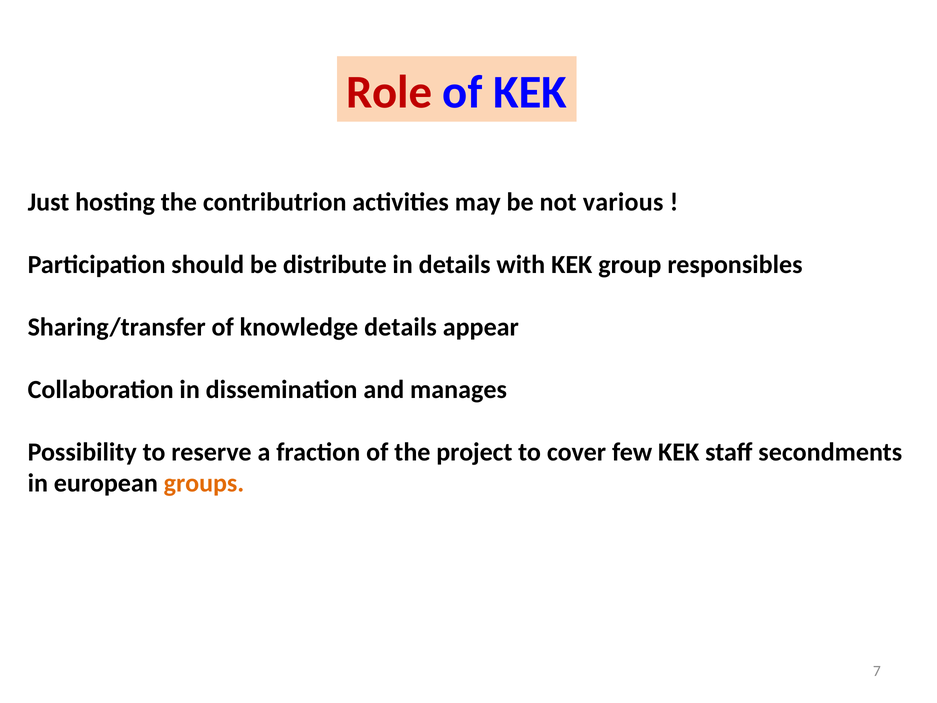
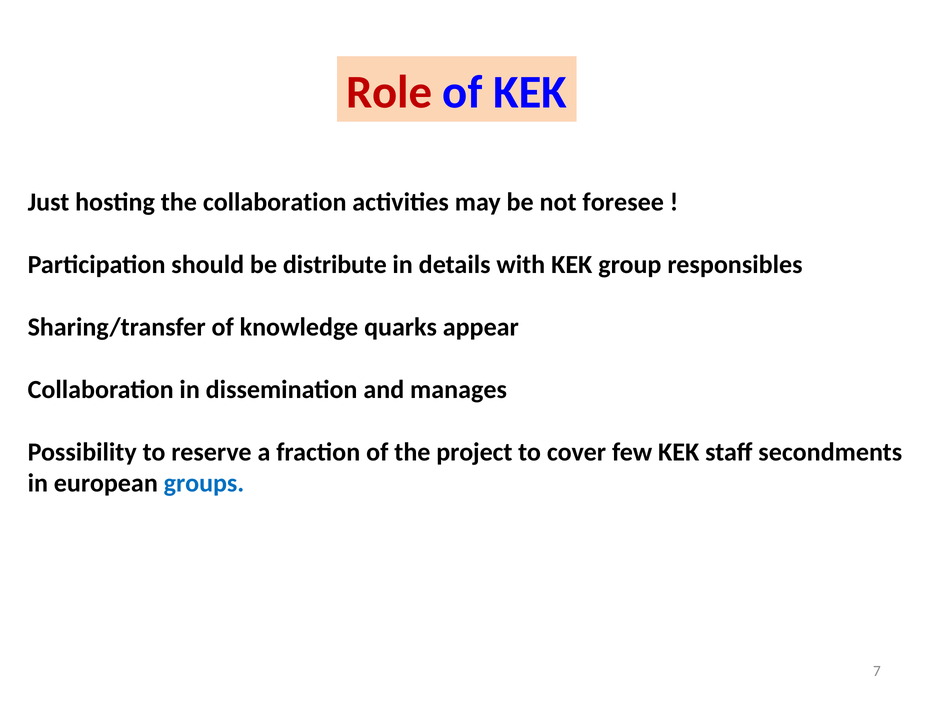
the contributrion: contributrion -> collaboration (275, 202)
various: various -> foresee (623, 202)
knowledge details: details -> quarks (401, 327)
groups colour: orange -> blue (204, 483)
